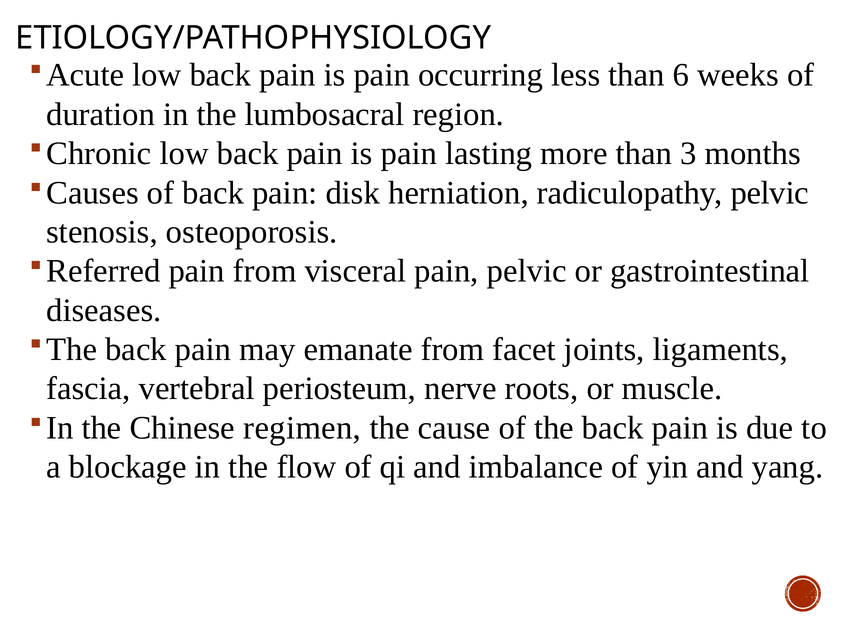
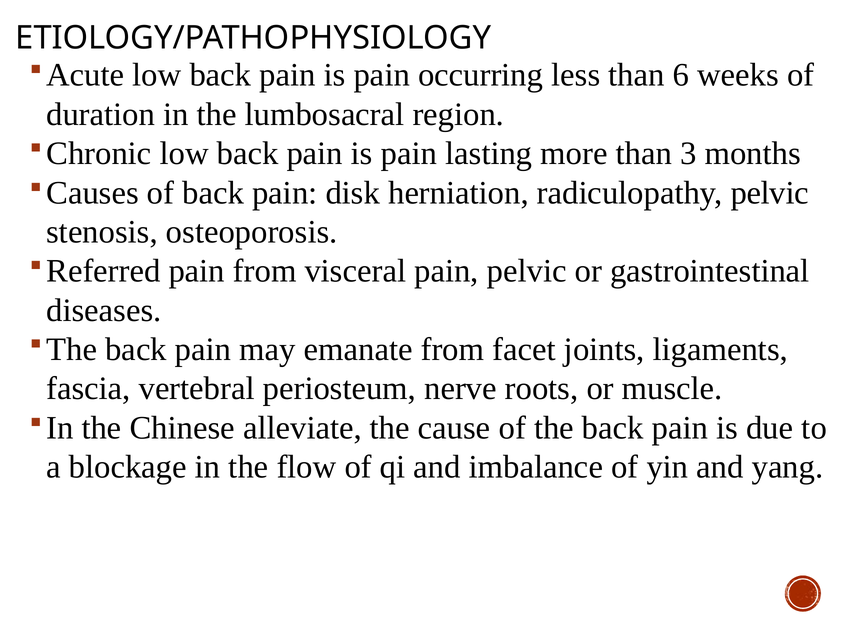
regimen: regimen -> alleviate (302, 428)
